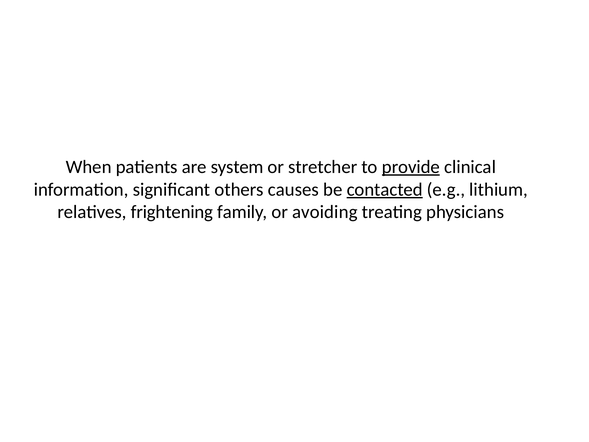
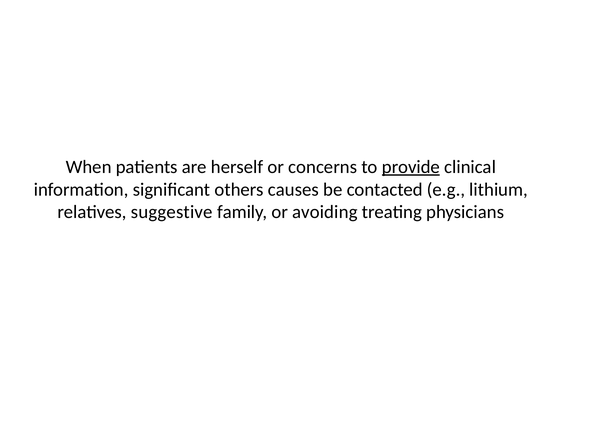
system: system -> herself (237, 167)
stretcher: stretcher -> concerns (323, 167)
contacted underline: present -> none (385, 189)
frightening: frightening -> suggestive (172, 212)
